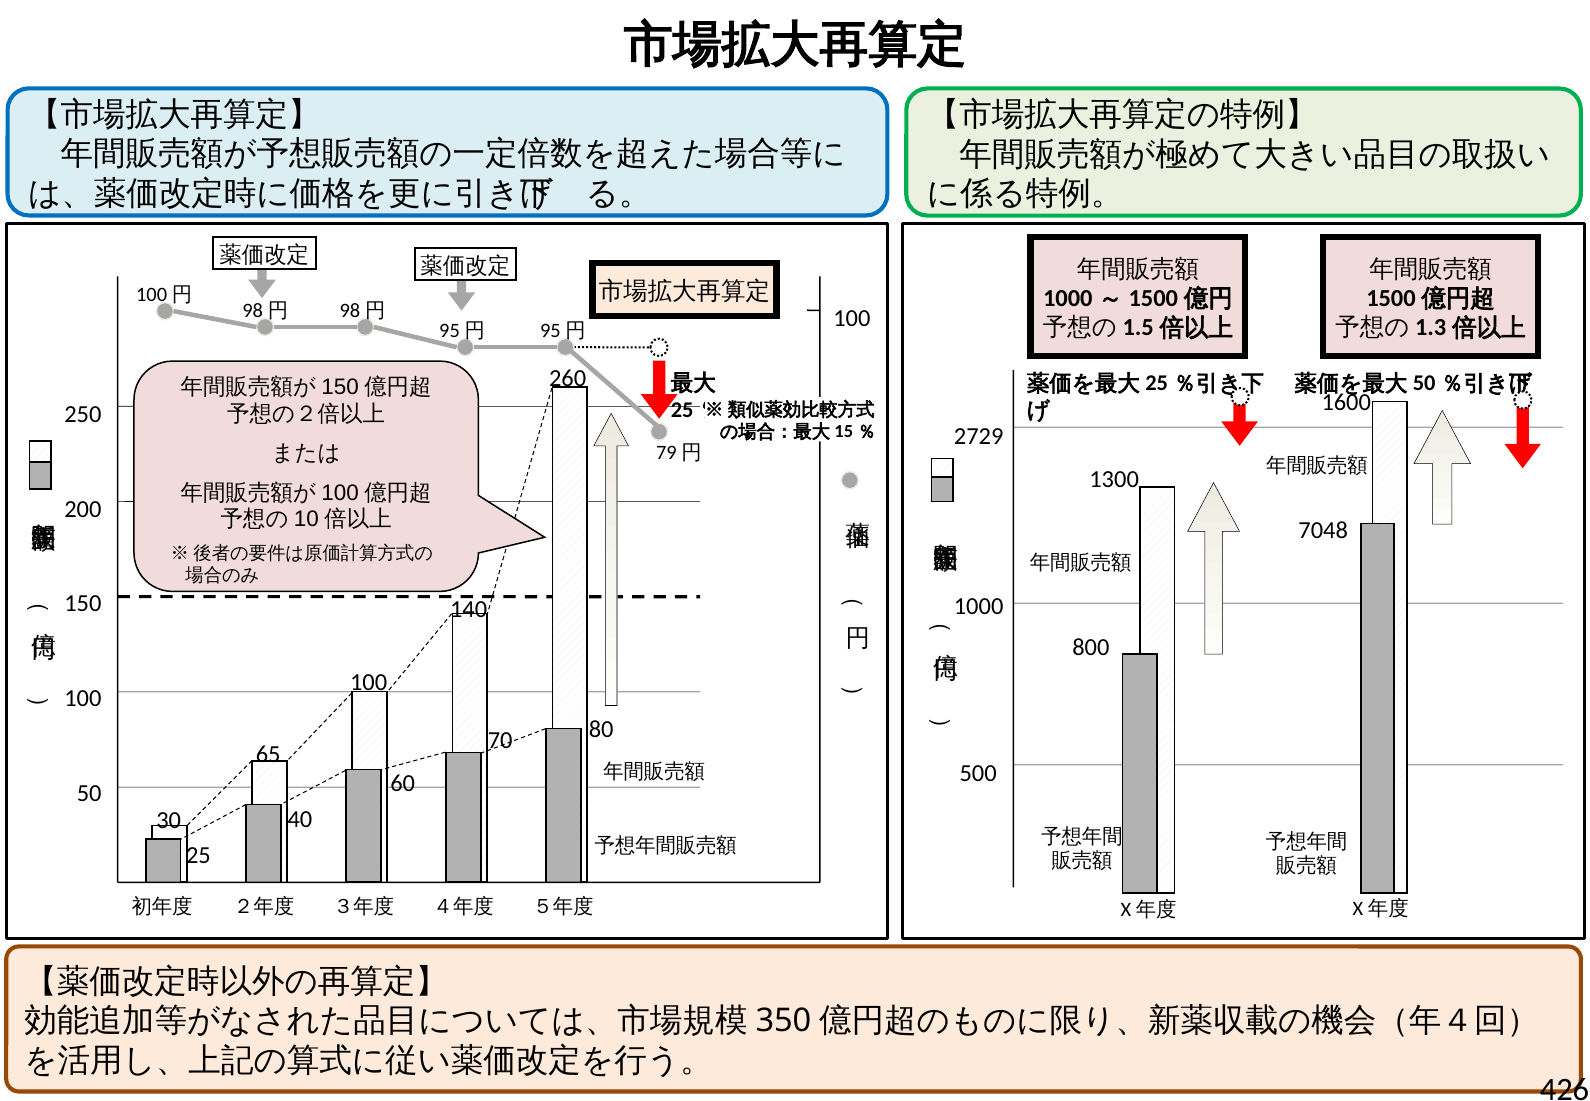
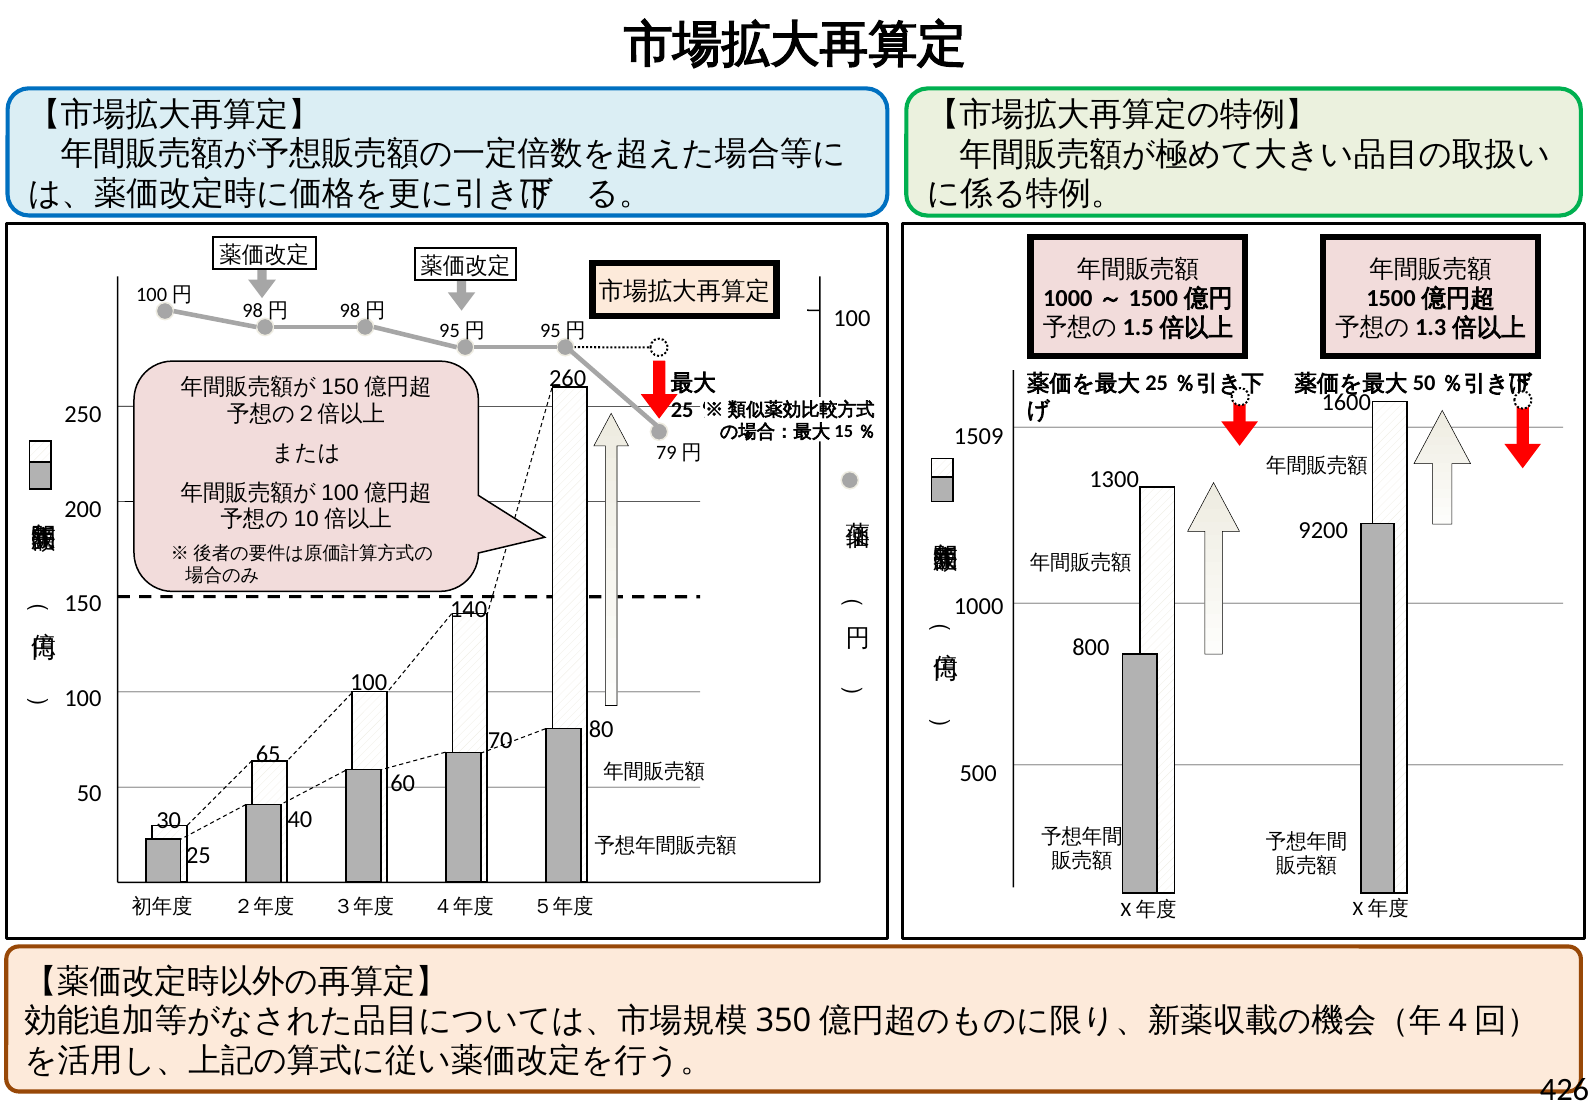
2729: 2729 -> 1509 (979, 437)
7048: 7048 -> 9200 (1323, 530)
